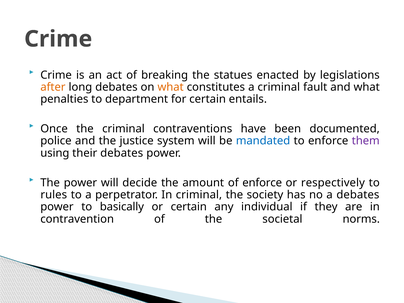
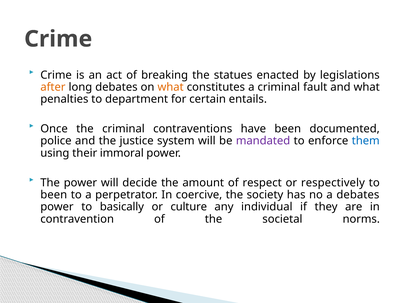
mandated colour: blue -> purple (263, 141)
them colour: purple -> blue (366, 141)
their debates: debates -> immoral (122, 153)
of enforce: enforce -> respect (262, 183)
rules: rules -> been (54, 195)
In criminal: criminal -> coercive (199, 195)
or certain: certain -> culture (189, 207)
